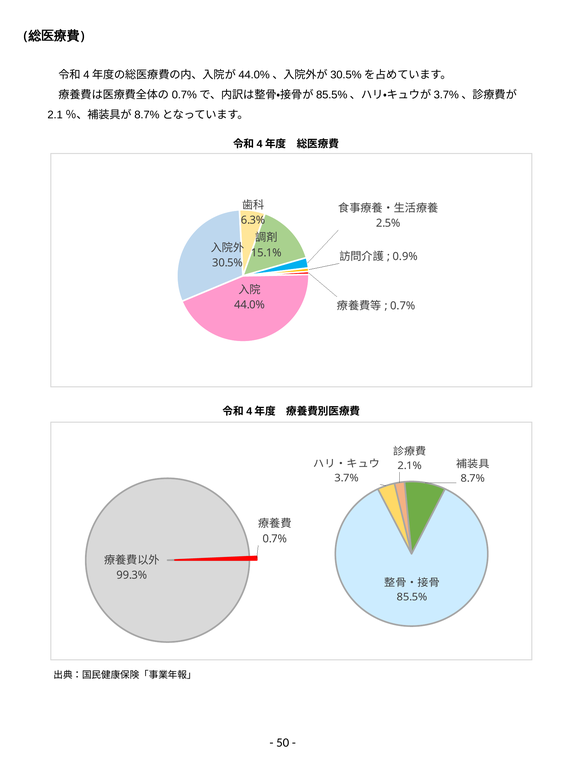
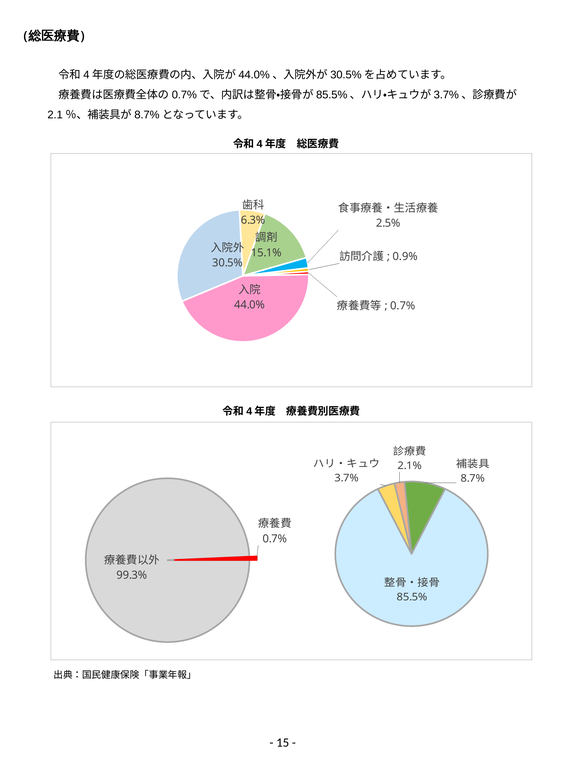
50: 50 -> 15 (283, 742)
